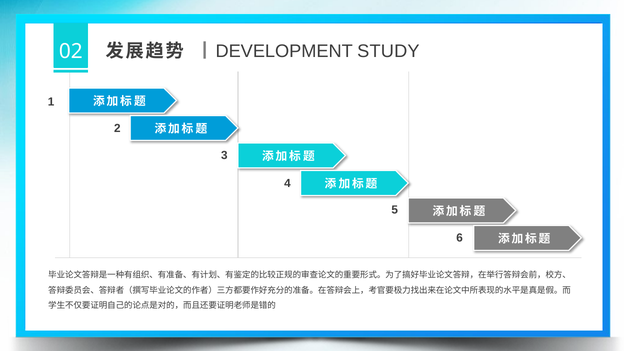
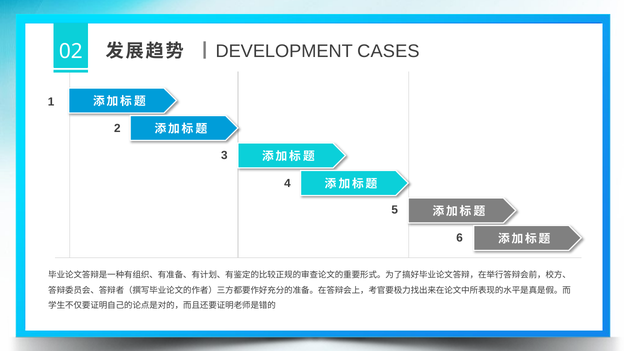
STUDY: STUDY -> CASES (388, 51)
